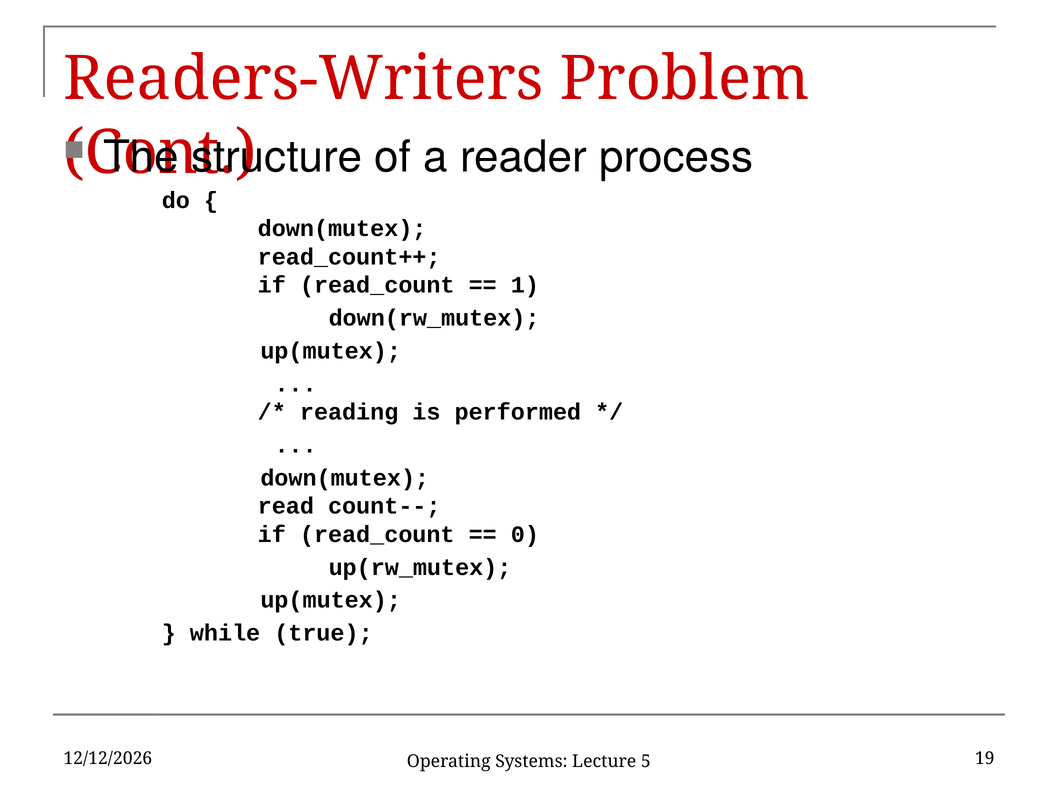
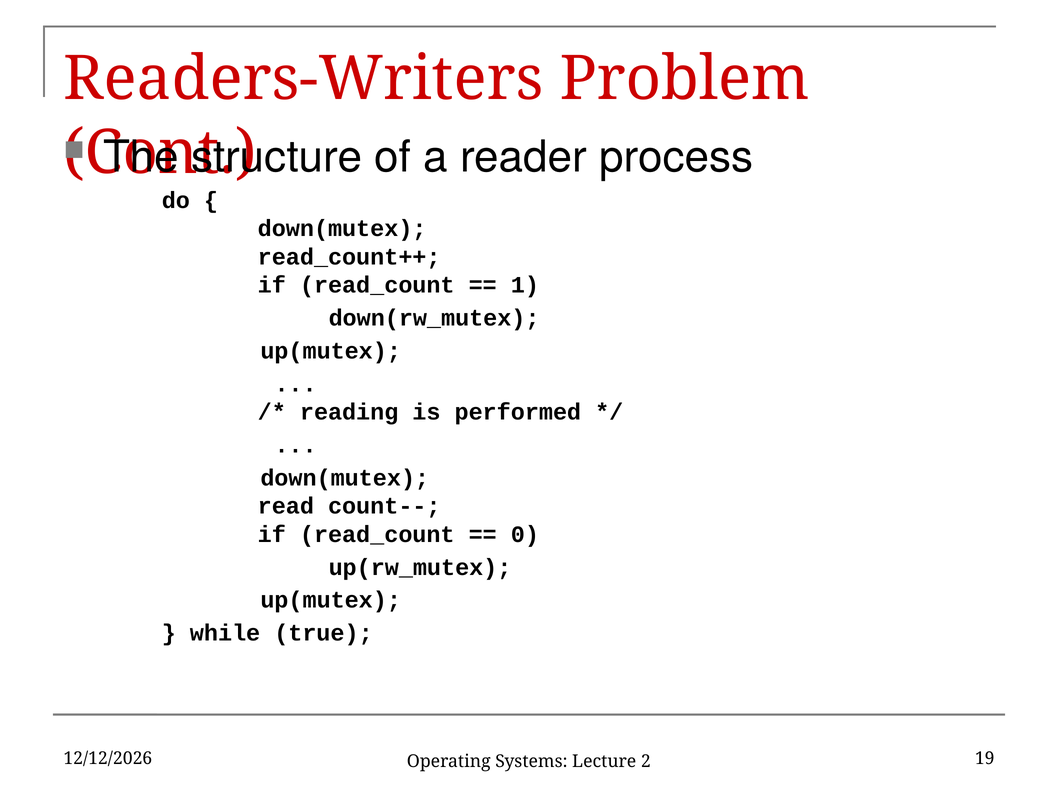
5: 5 -> 2 (646, 761)
